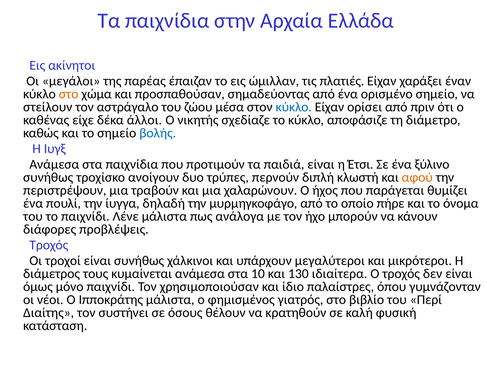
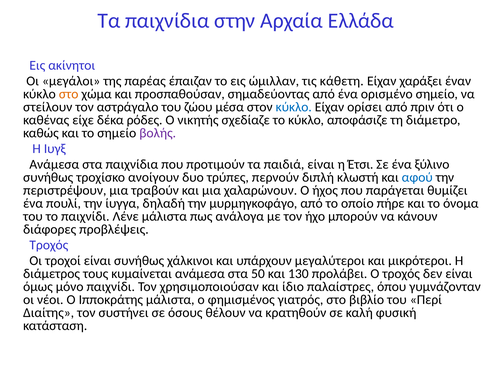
πλατιές: πλατιές -> κάθετη (342, 81)
άλλοι: άλλοι -> ρόδες (145, 120)
βολής colour: blue -> purple (158, 133)
αφού colour: orange -> blue (417, 178)
10: 10 -> 50 (258, 274)
ιδιαίτερα: ιδιαίτερα -> προλάβει (340, 274)
